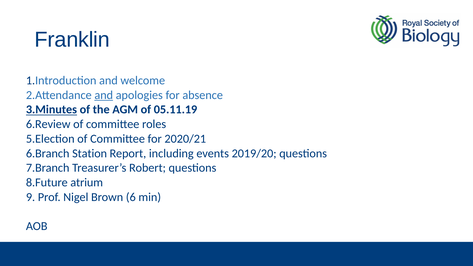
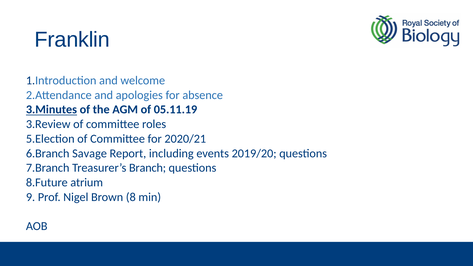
and underline: present -> none (104, 95)
6.Review: 6.Review -> 3.Review (48, 124)
Station: Station -> Savage (90, 153)
Robert: Robert -> Branch (148, 168)
6: 6 -> 8 (131, 197)
